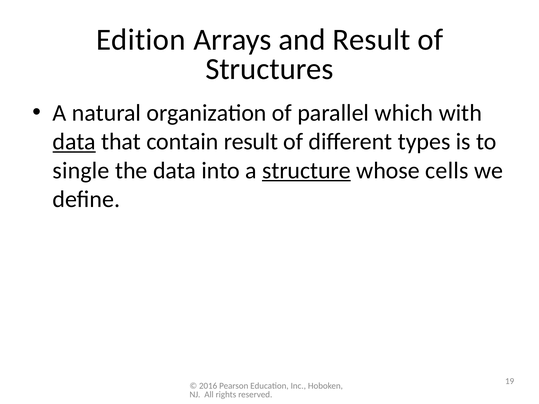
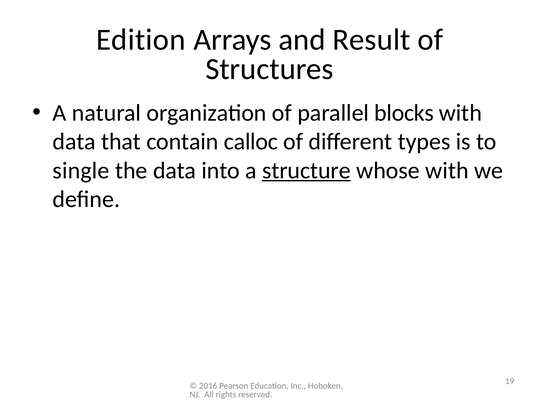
which: which -> blocks (404, 113)
data underline: present -> none (74, 142)
contain result: result -> calloc (251, 142)
whose cells: cells -> with (447, 171)
